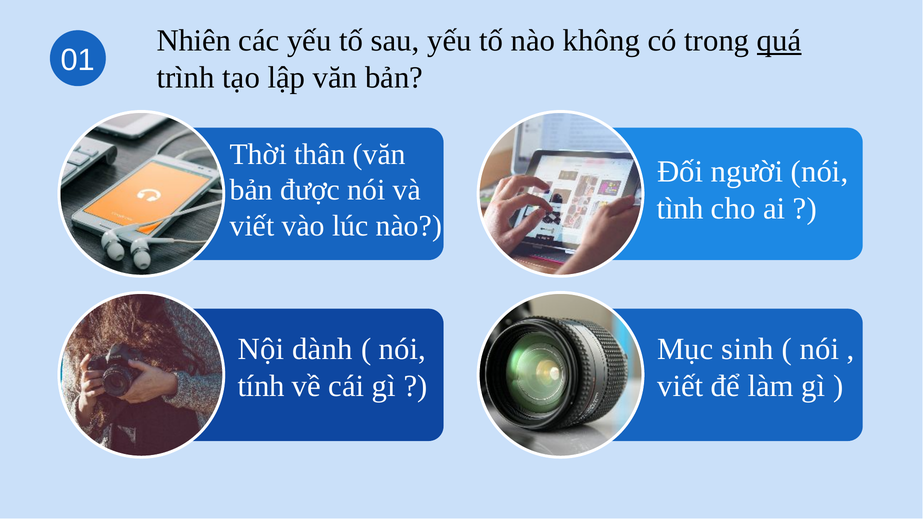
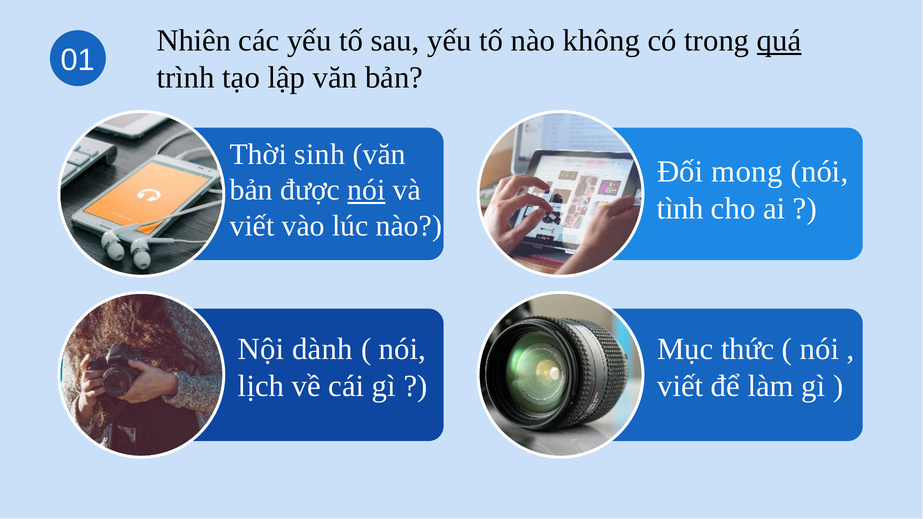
thân: thân -> sinh (320, 154)
người: người -> mong (747, 172)
nói underline: none -> present (367, 190)
sinh: sinh -> thức (748, 349)
tính: tính -> lịch (261, 386)
